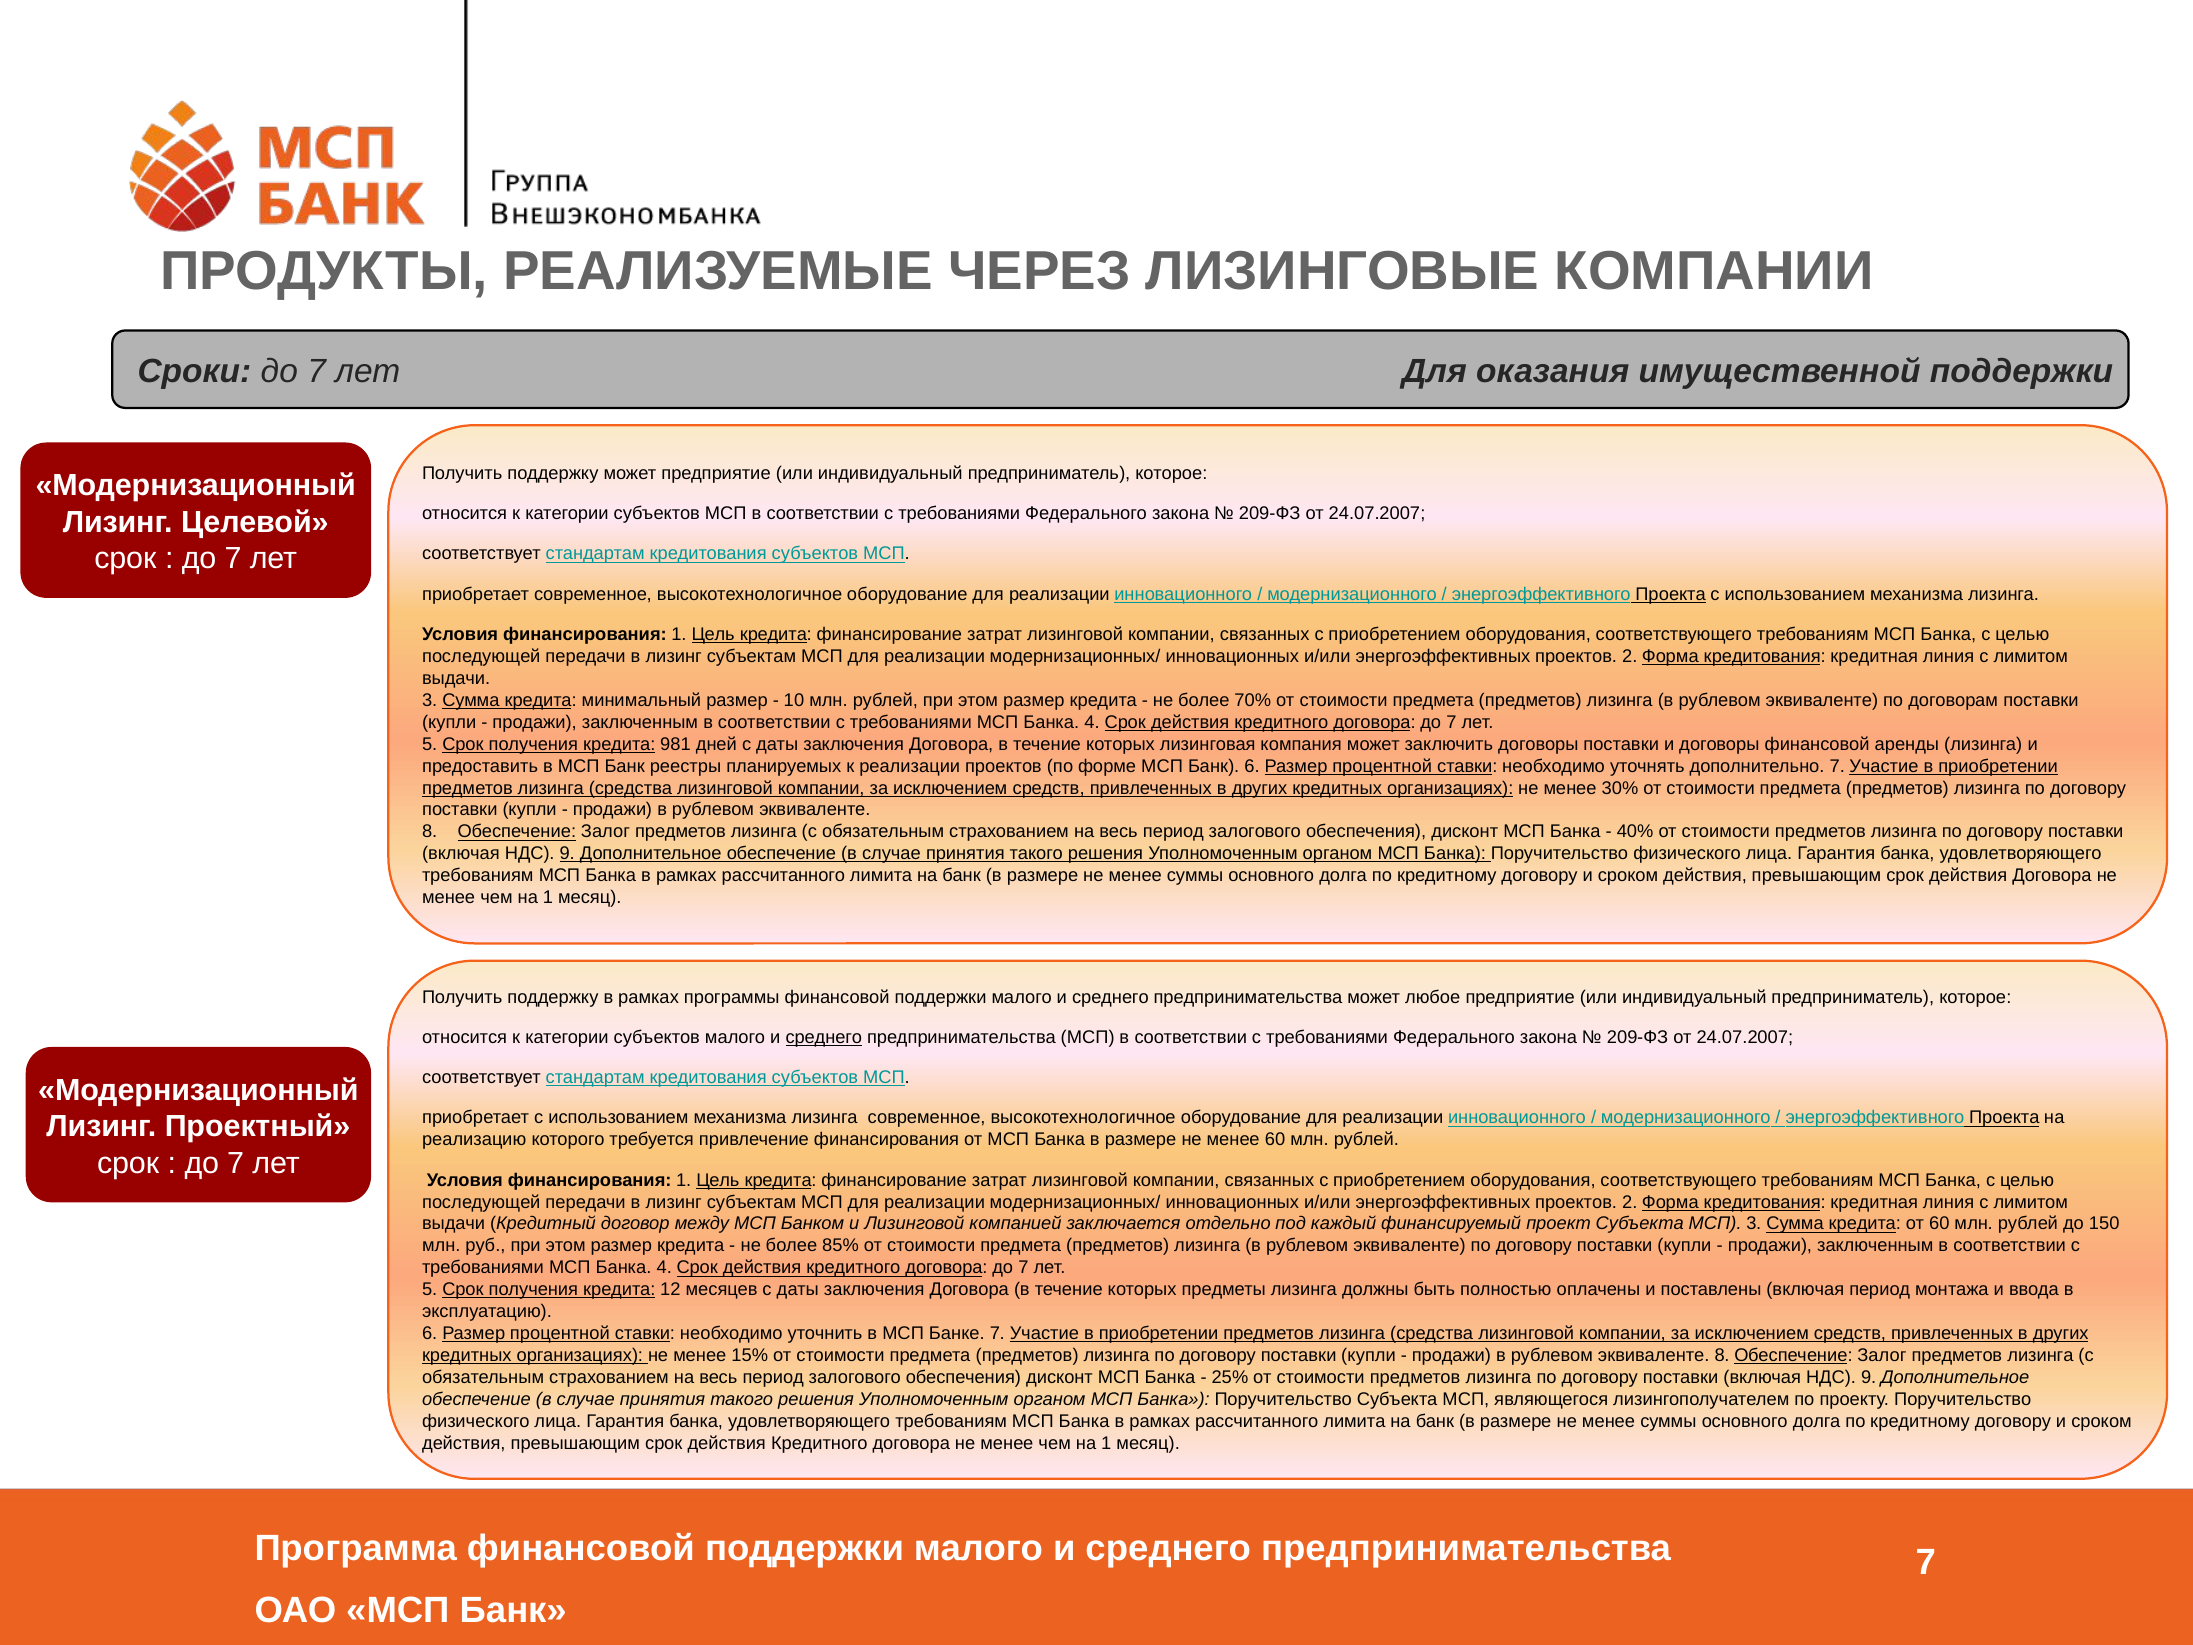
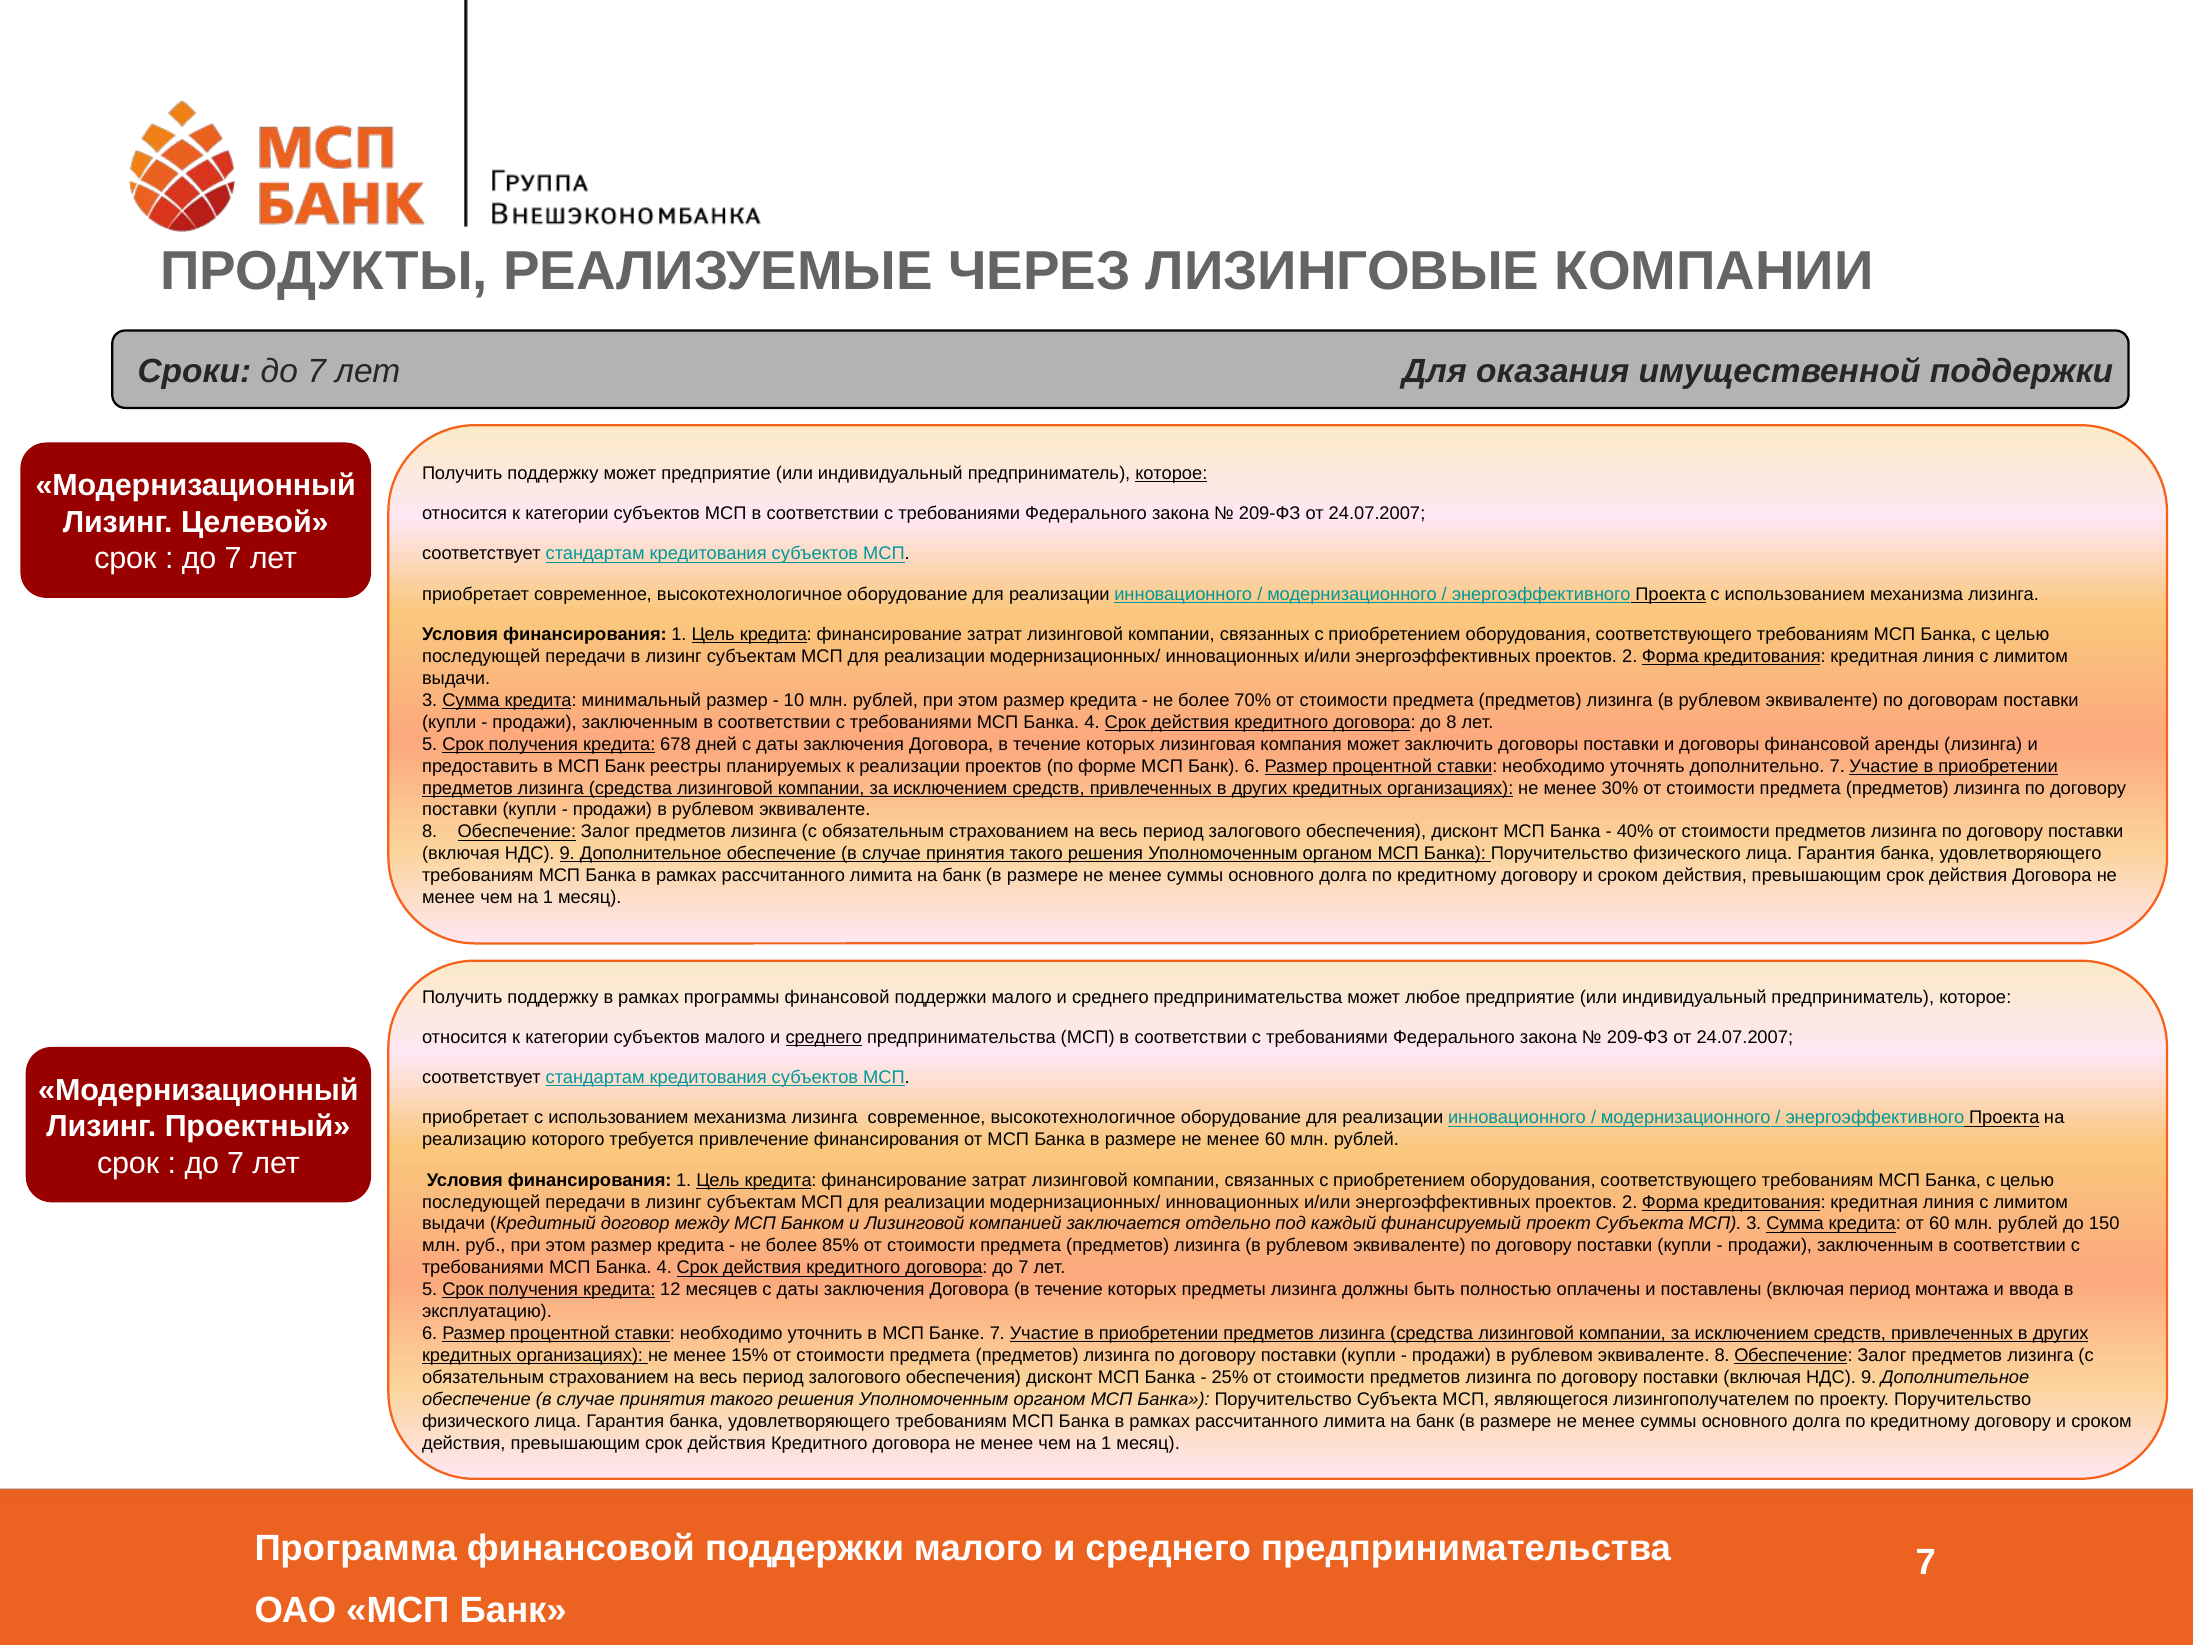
которое underline: none -> present (1171, 473)
7: 7 -> 8 (1451, 722)
981: 981 -> 678 (675, 744)
